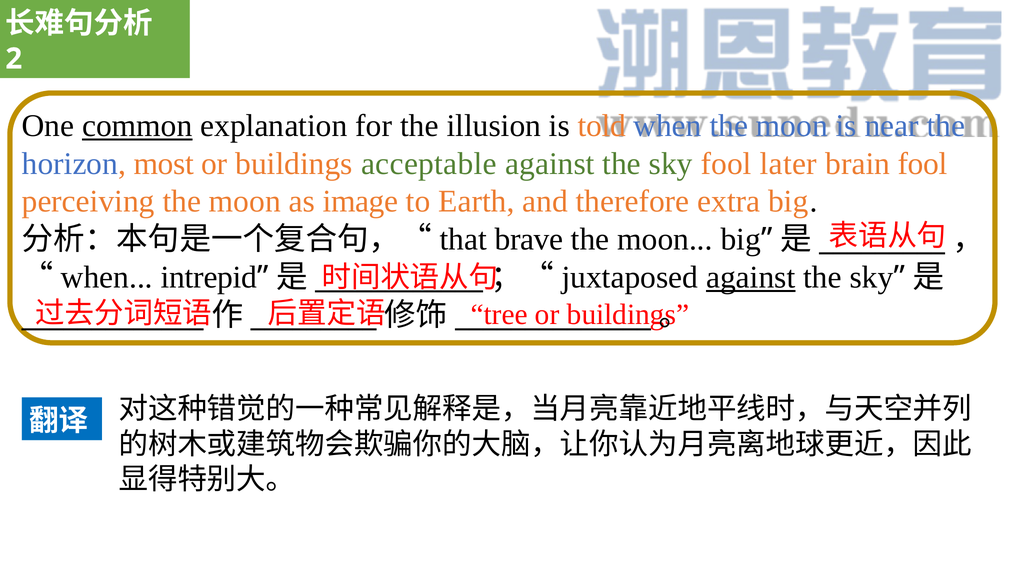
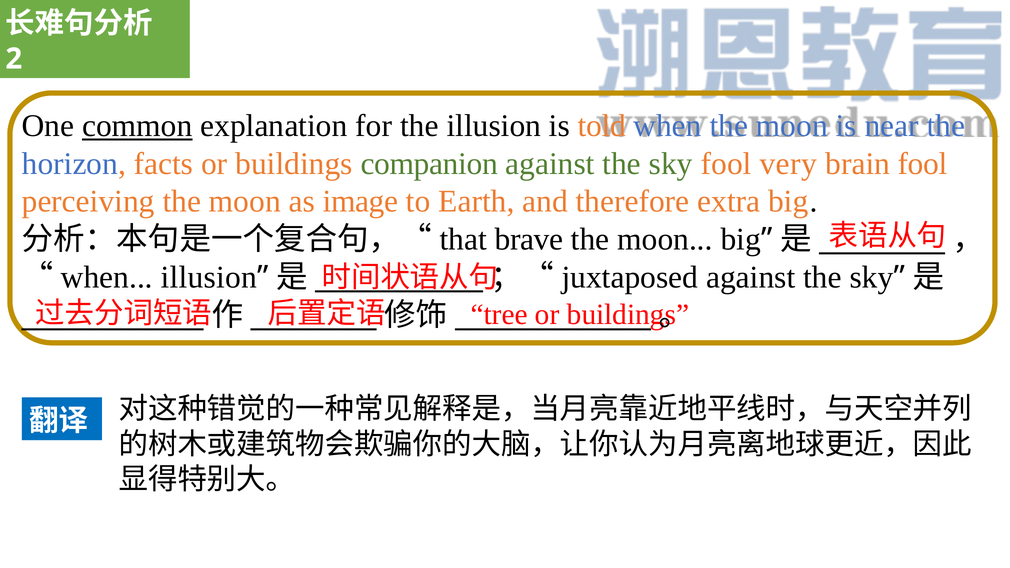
most: most -> facts (164, 164)
acceptable: acceptable -> companion (429, 164)
later: later -> very (788, 164)
when intrepid: intrepid -> illusion (209, 277)
against underline: present -> none (751, 277)
